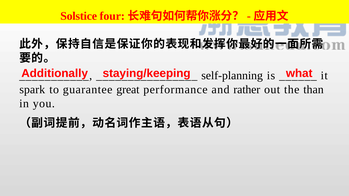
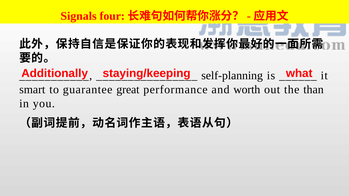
Solstice: Solstice -> Signals (79, 16)
spark: spark -> smart (32, 90)
rather: rather -> worth (247, 90)
